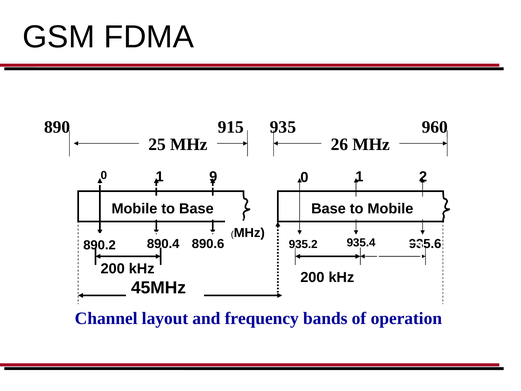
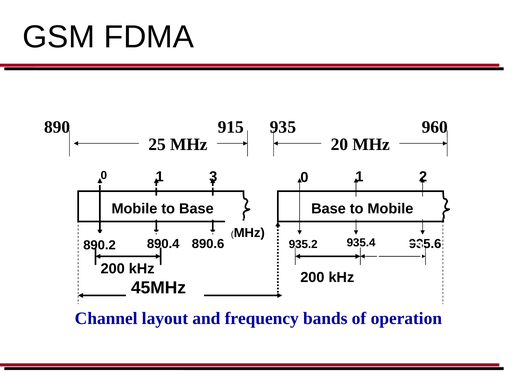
26: 26 -> 20 (339, 144)
9: 9 -> 3 (213, 177)
